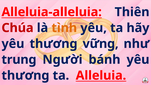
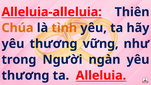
Chúa colour: red -> orange (17, 28)
trung: trung -> trong (19, 60)
bánh: bánh -> ngàn (105, 60)
